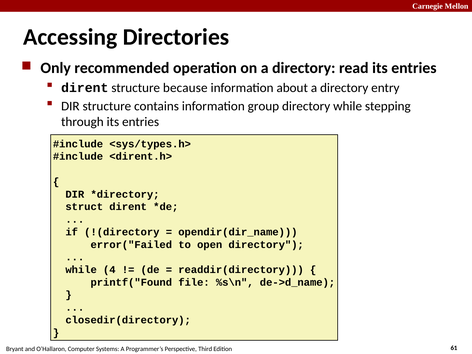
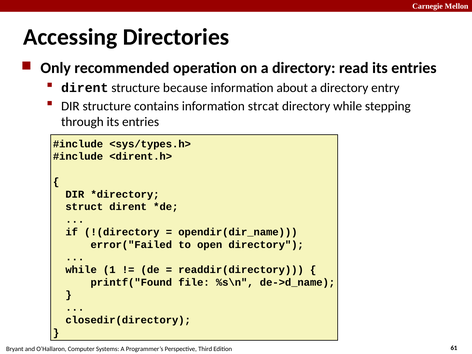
group: group -> strcat (263, 106)
4: 4 -> 1 (109, 270)
